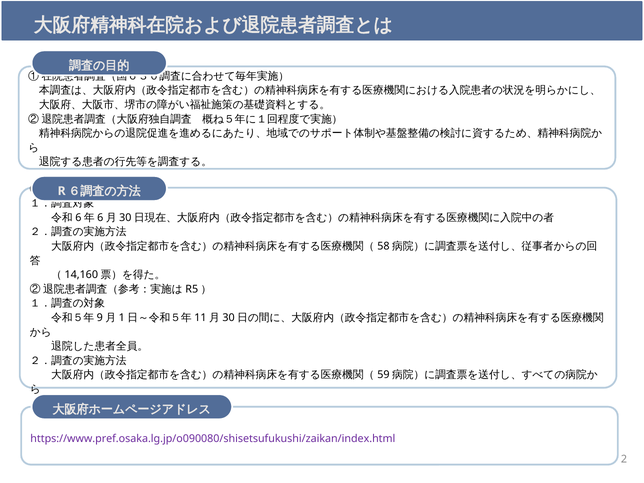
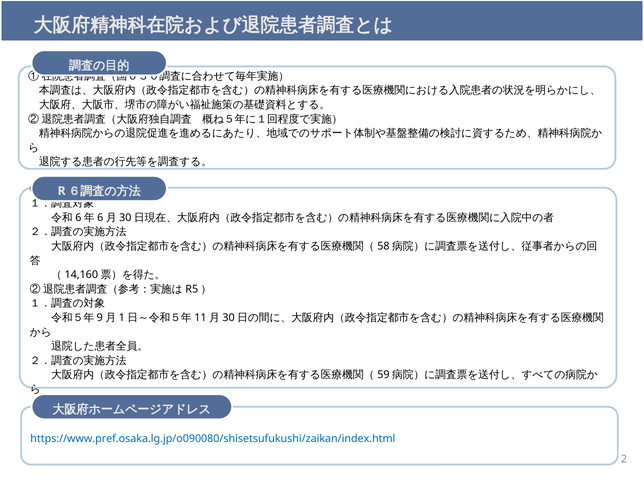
https://www.pref.osaka.lg.jp/o090080/shisetsufukushi/zaikan/index.html colour: purple -> blue (213, 439)
